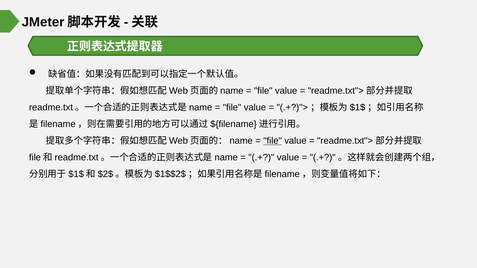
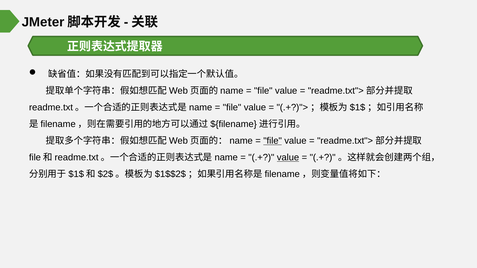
value underline: none -> present (288, 158)
